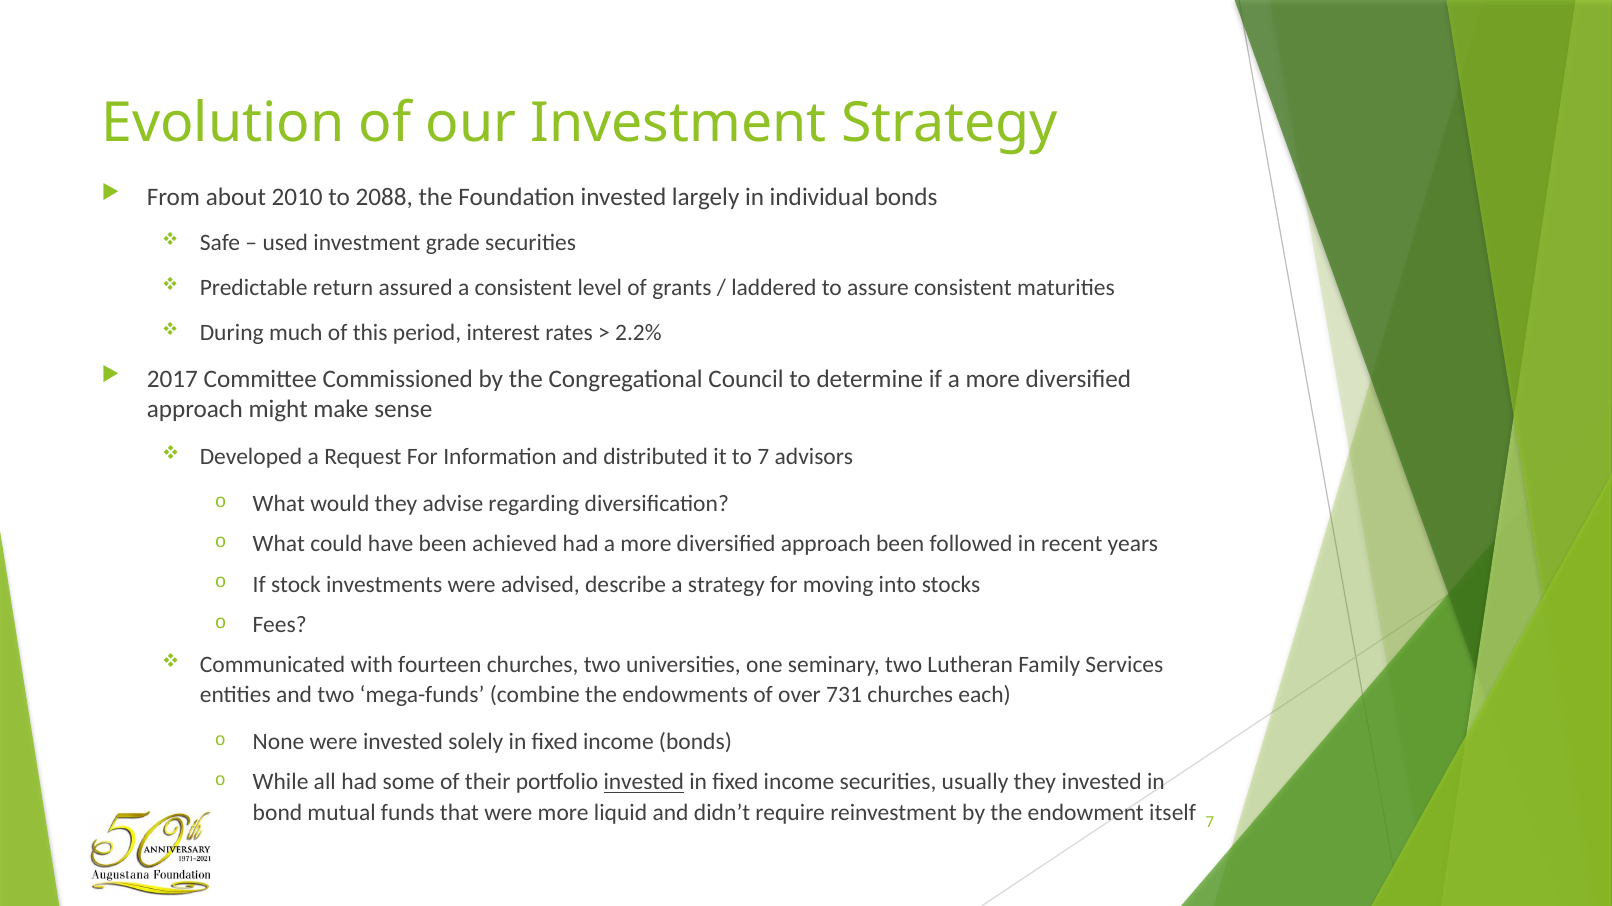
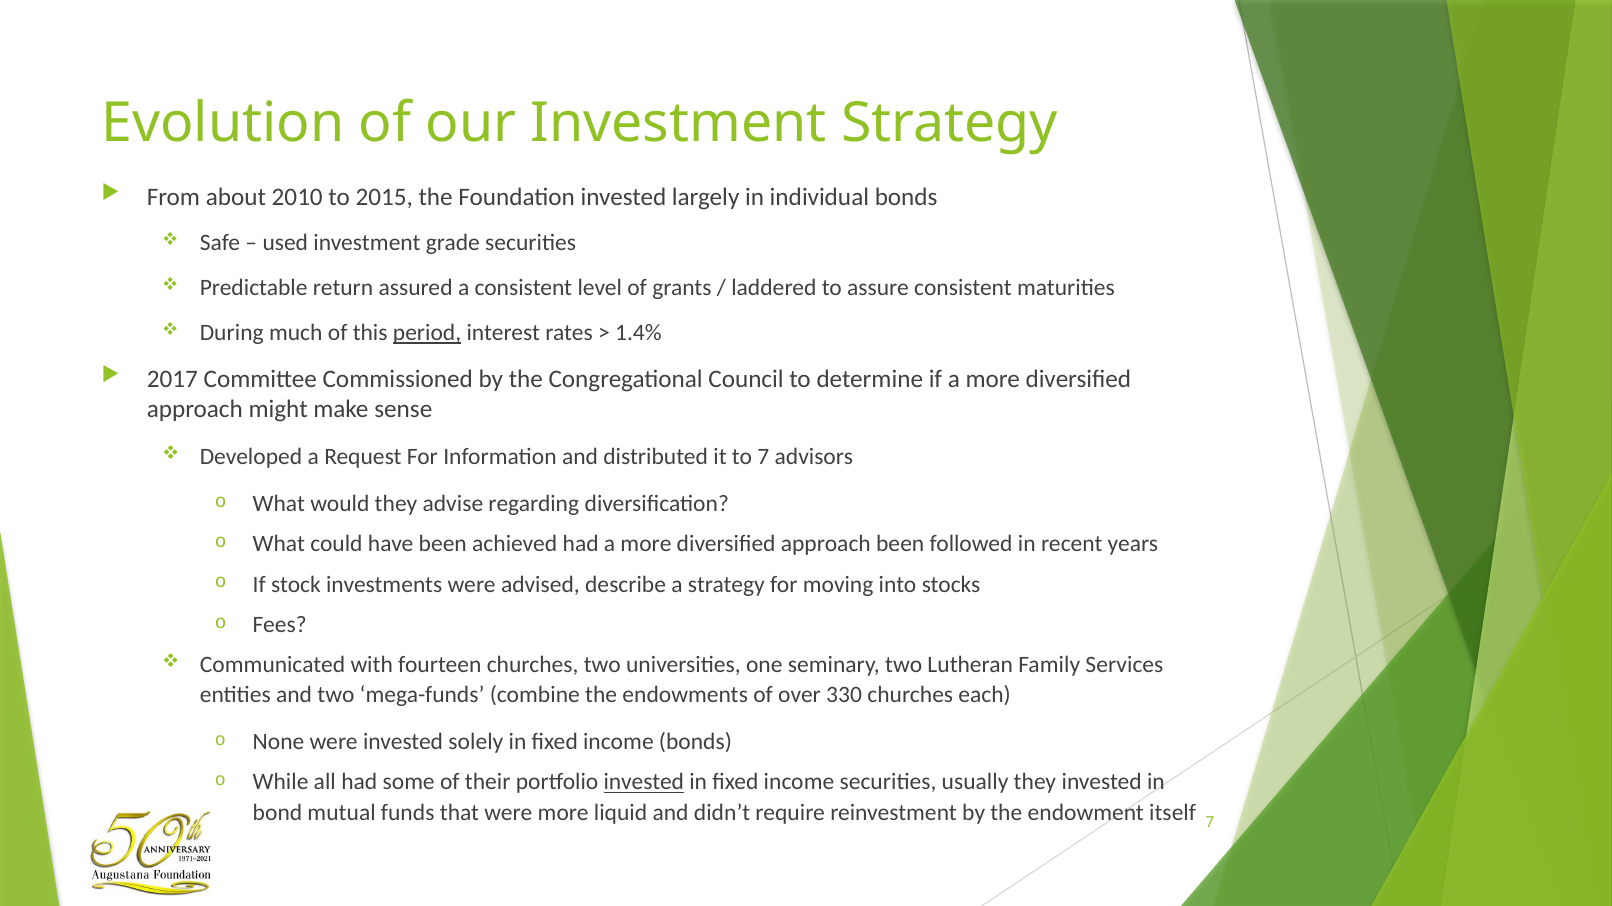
2088: 2088 -> 2015 (384, 197)
period underline: none -> present (427, 333)
2.2%: 2.2% -> 1.4% (638, 333)
731: 731 -> 330 (844, 696)
